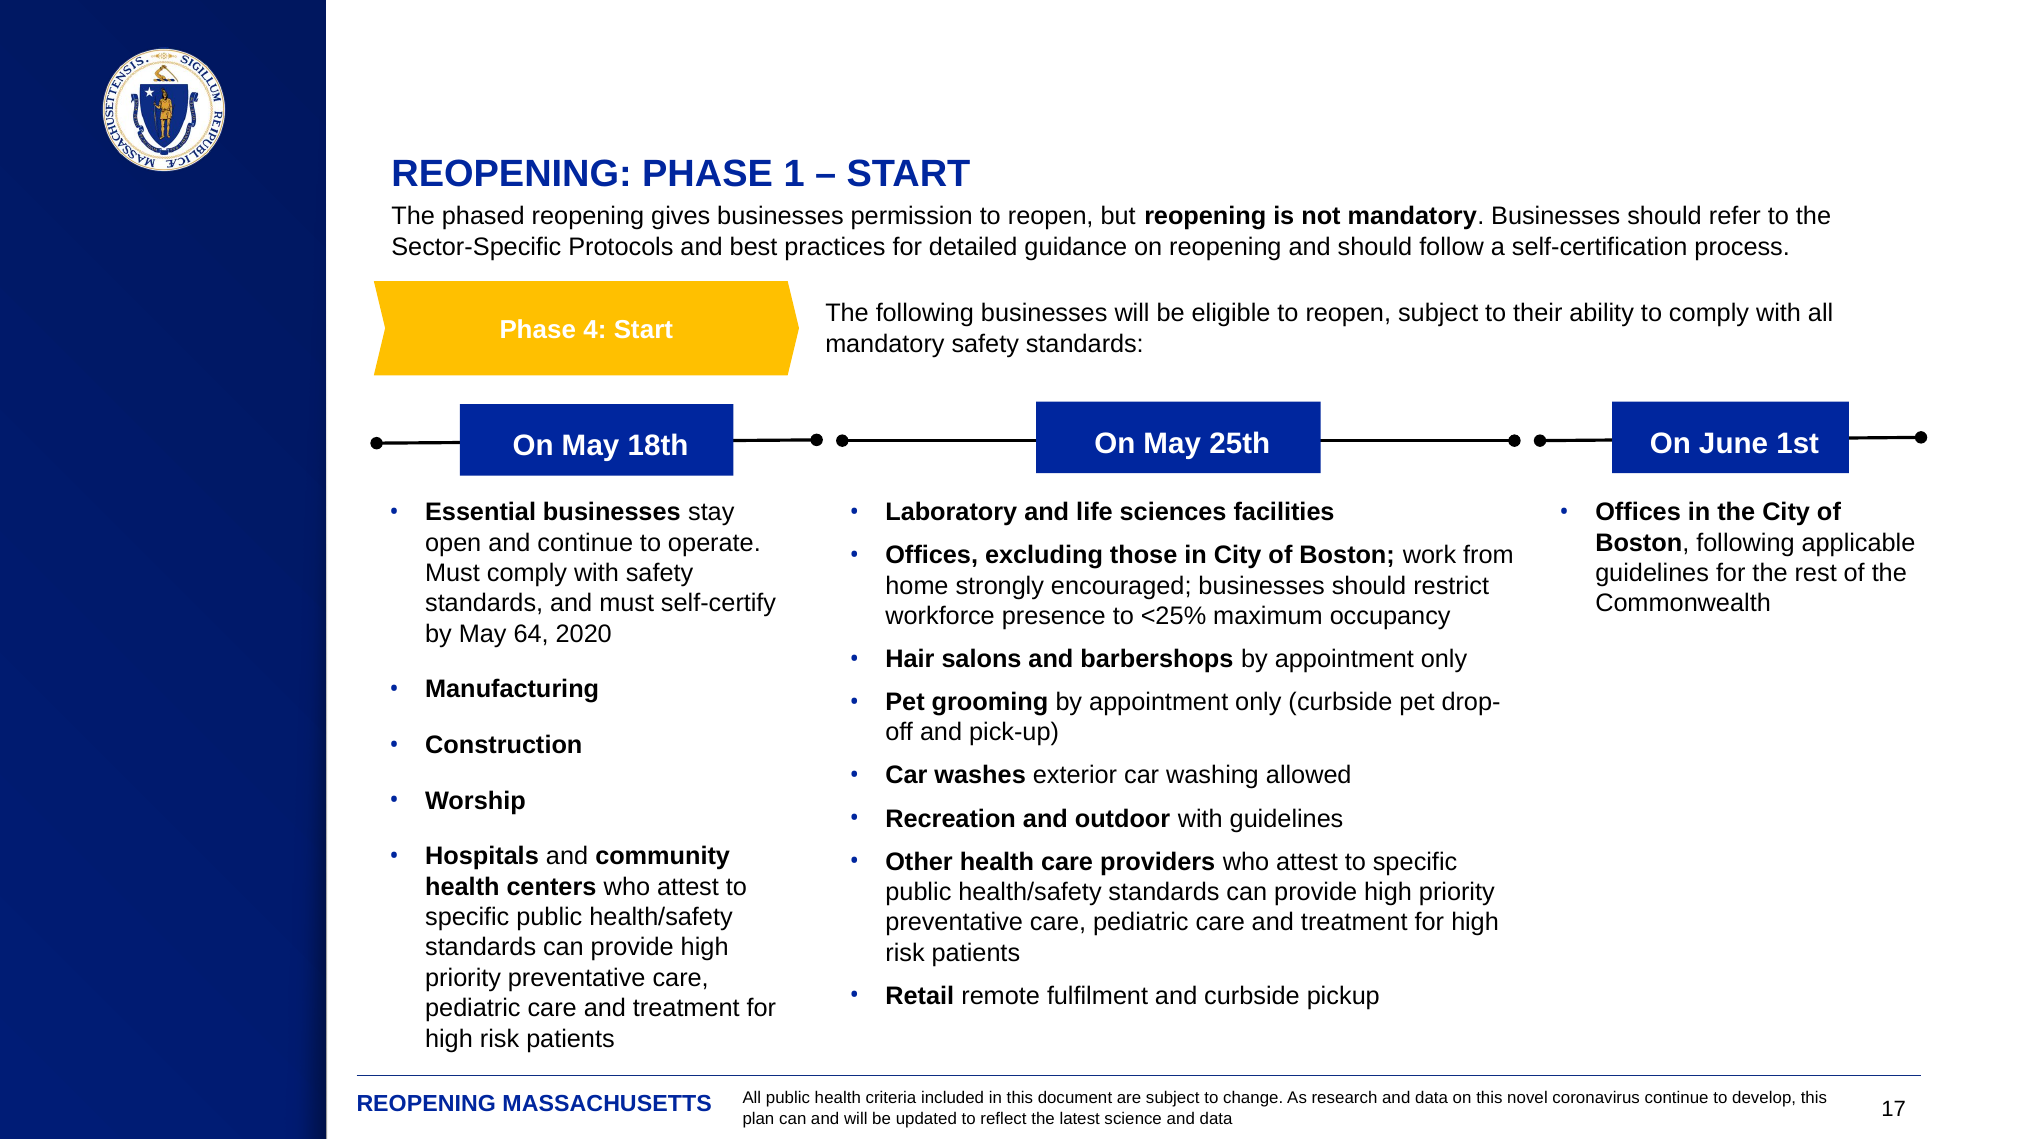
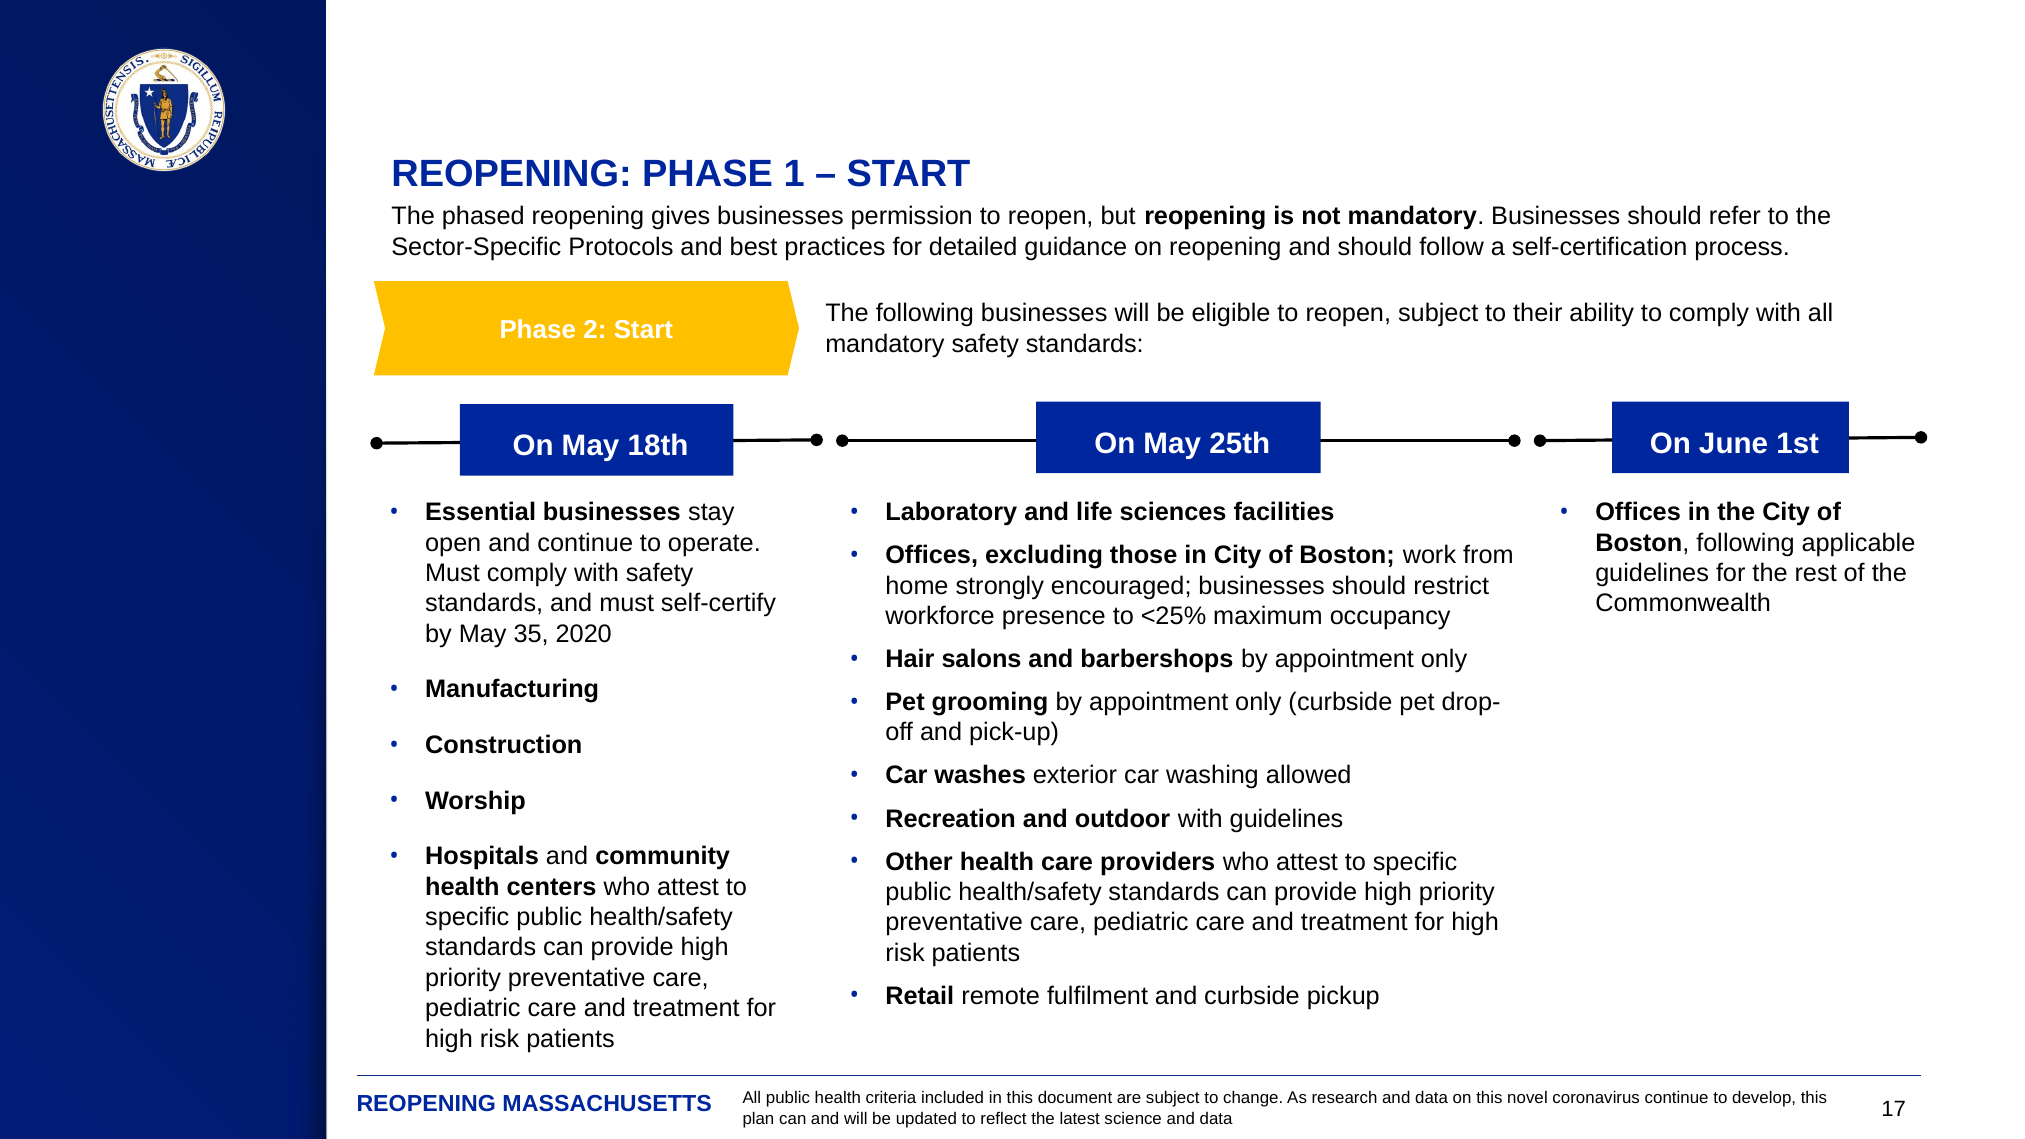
4: 4 -> 2 (595, 330)
64: 64 -> 35 (531, 634)
